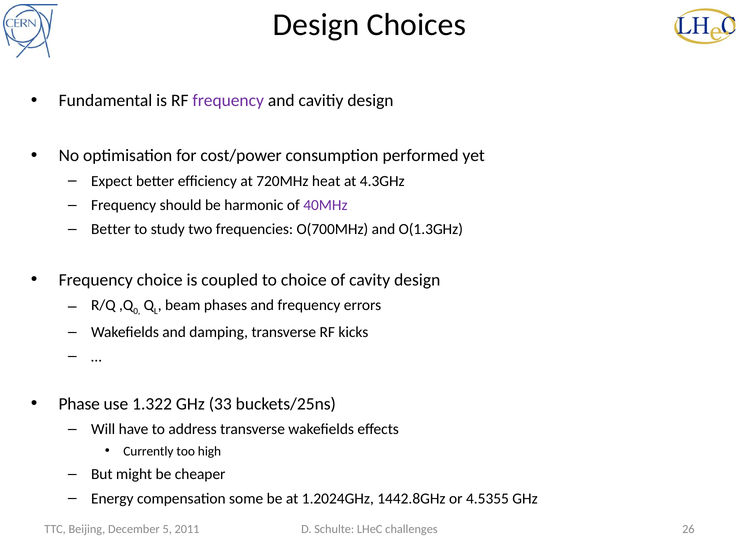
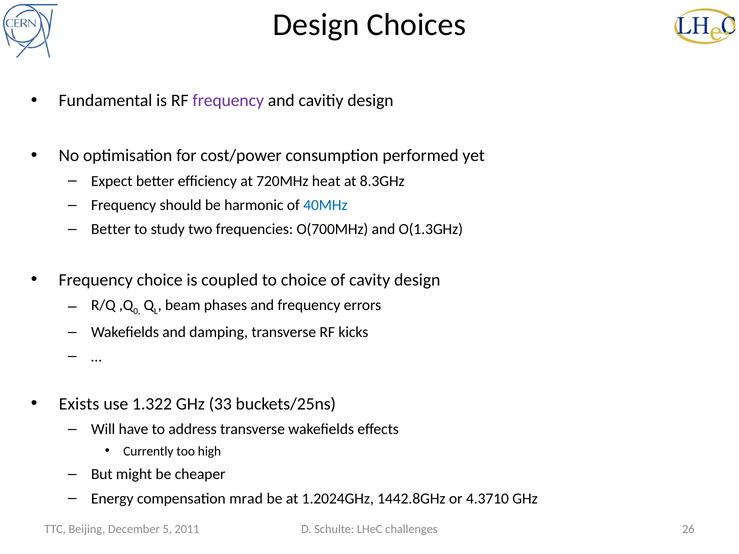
4.3GHz: 4.3GHz -> 8.3GHz (382, 181)
40MHz colour: purple -> blue (325, 205)
Phase: Phase -> Exists (79, 404)
some: some -> mrad (246, 499)
4.5355: 4.5355 -> 4.3710 (487, 499)
